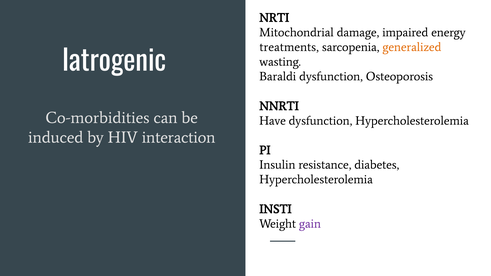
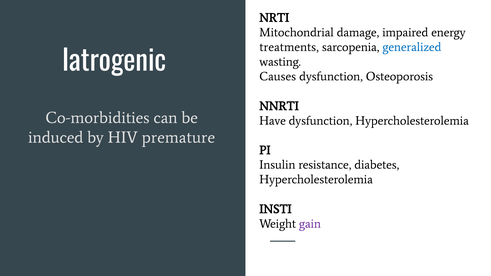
generalized colour: orange -> blue (412, 47)
Baraldi: Baraldi -> Causes (278, 77)
interaction: interaction -> premature (178, 138)
